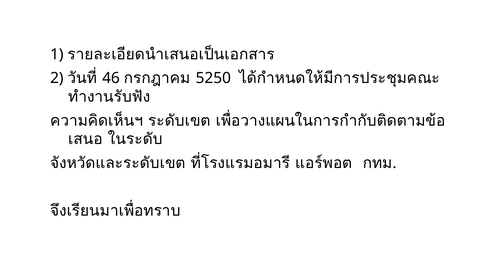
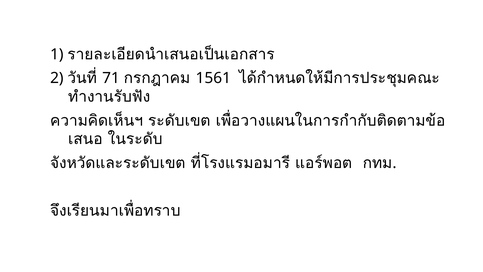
46: 46 -> 71 (111, 78)
5250: 5250 -> 1561 (213, 78)
